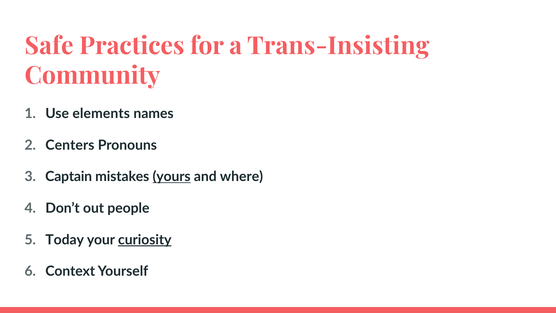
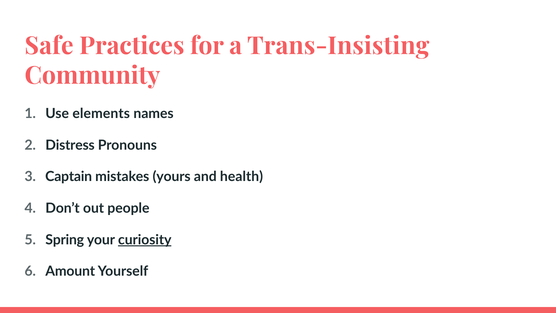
Centers: Centers -> Distress (70, 145)
yours underline: present -> none (172, 177)
where: where -> health (241, 177)
Today: Today -> Spring (65, 240)
Context: Context -> Amount (70, 271)
